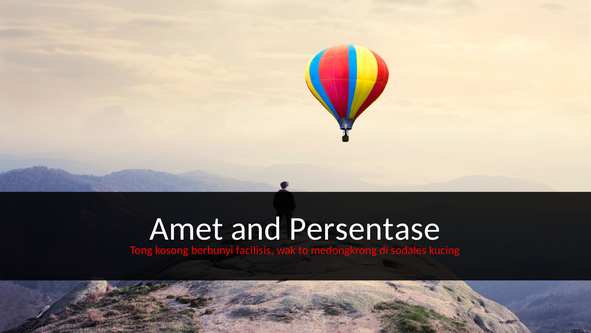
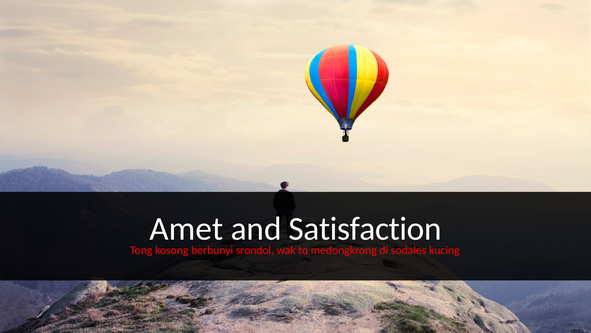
Persentase: Persentase -> Satisfaction (365, 228)
facilisis: facilisis -> srondol (255, 250)
